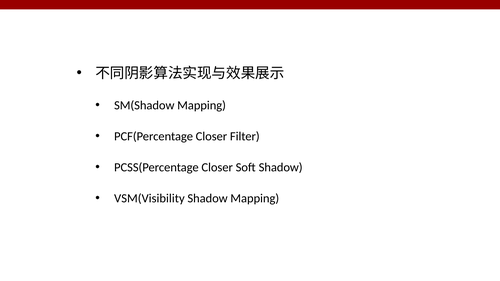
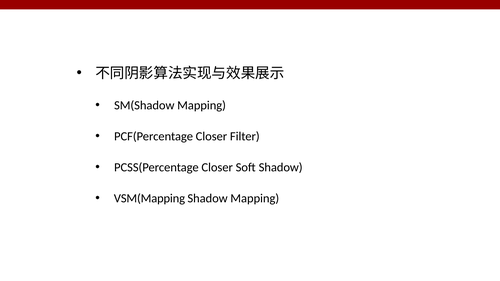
VSM(Visibility: VSM(Visibility -> VSM(Mapping (149, 199)
